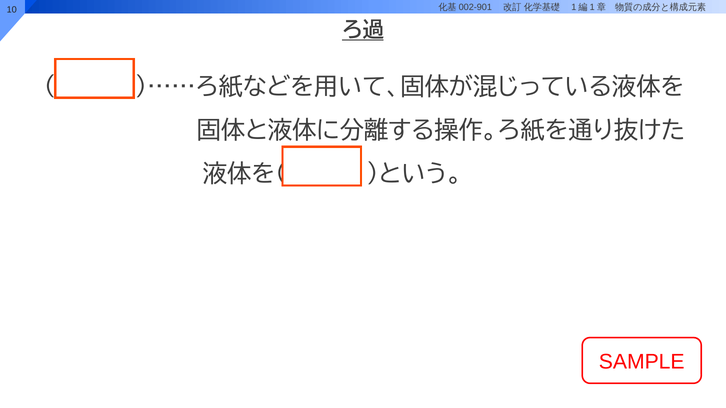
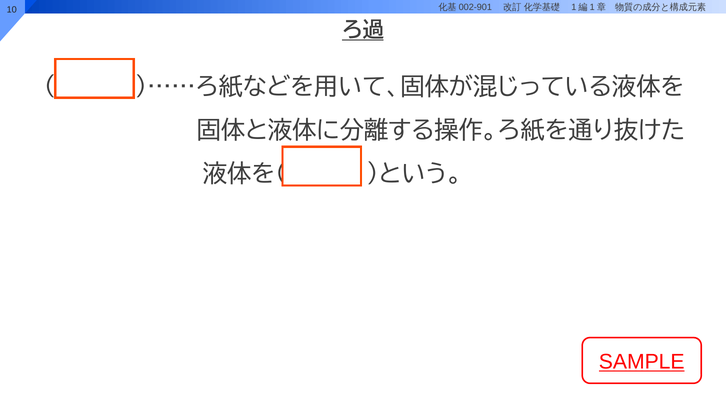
SAMPLE underline: none -> present (642, 362)
